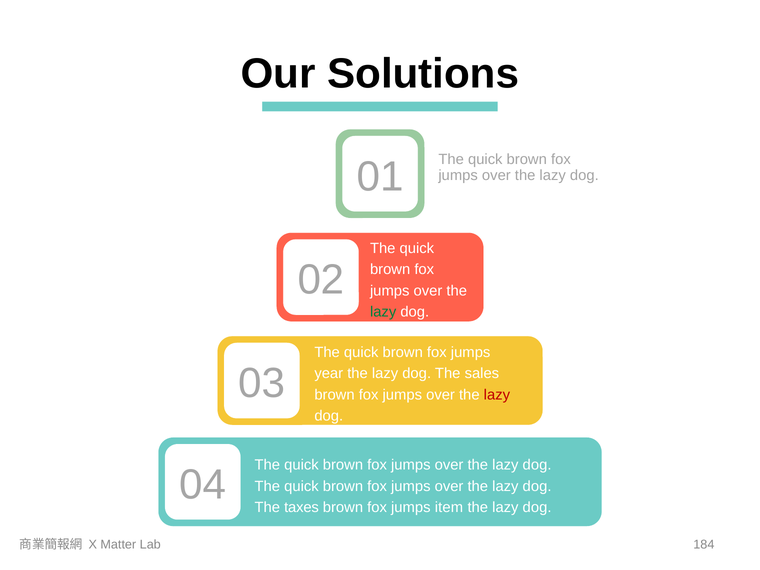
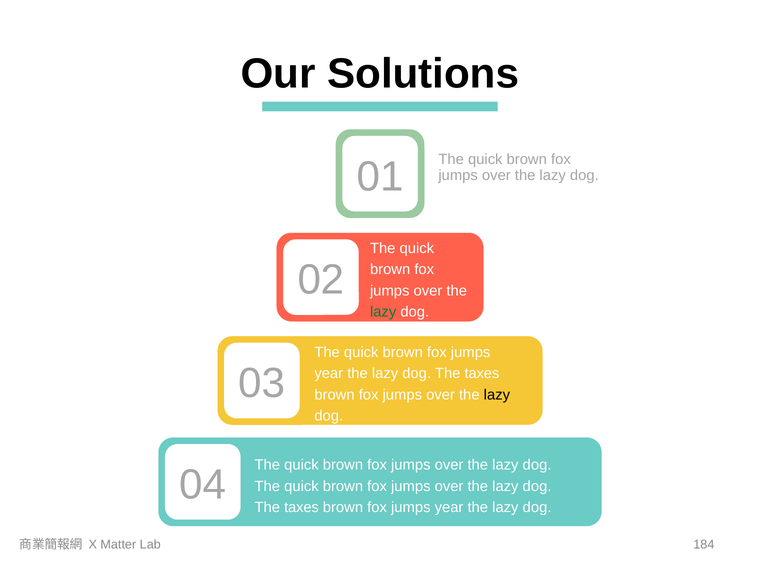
sales: sales -> taxes (482, 374)
lazy colour: red -> black (497, 395)
item: item -> year (449, 507)
